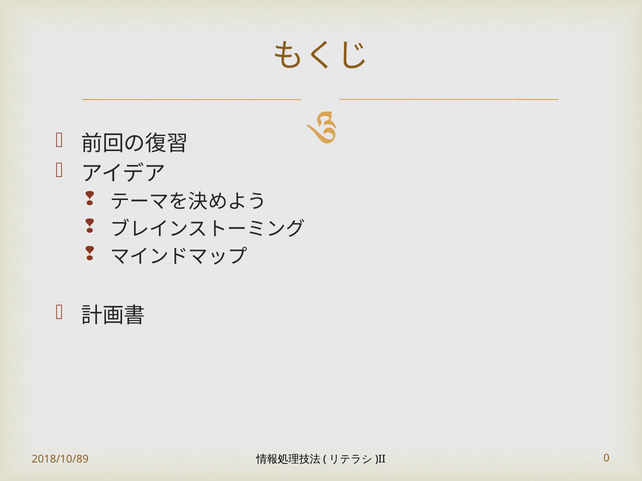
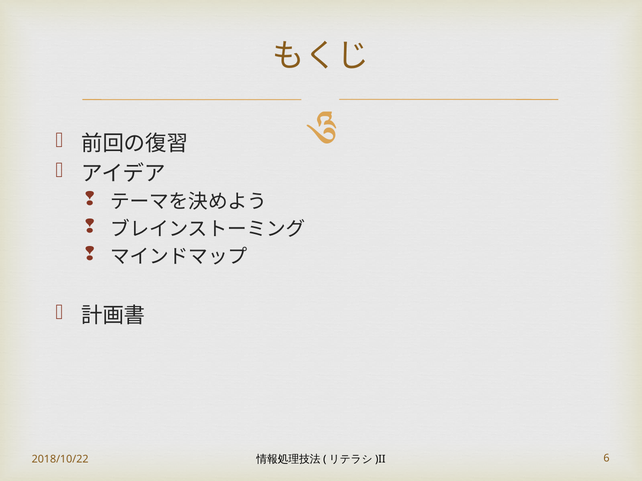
2018/10/89: 2018/10/89 -> 2018/10/22 (60, 459)
0: 0 -> 6 (606, 459)
